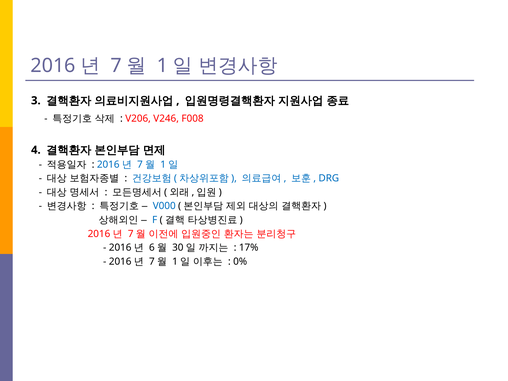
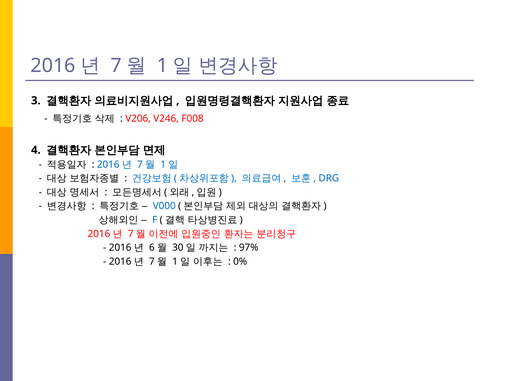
17%: 17% -> 97% (249, 248)
